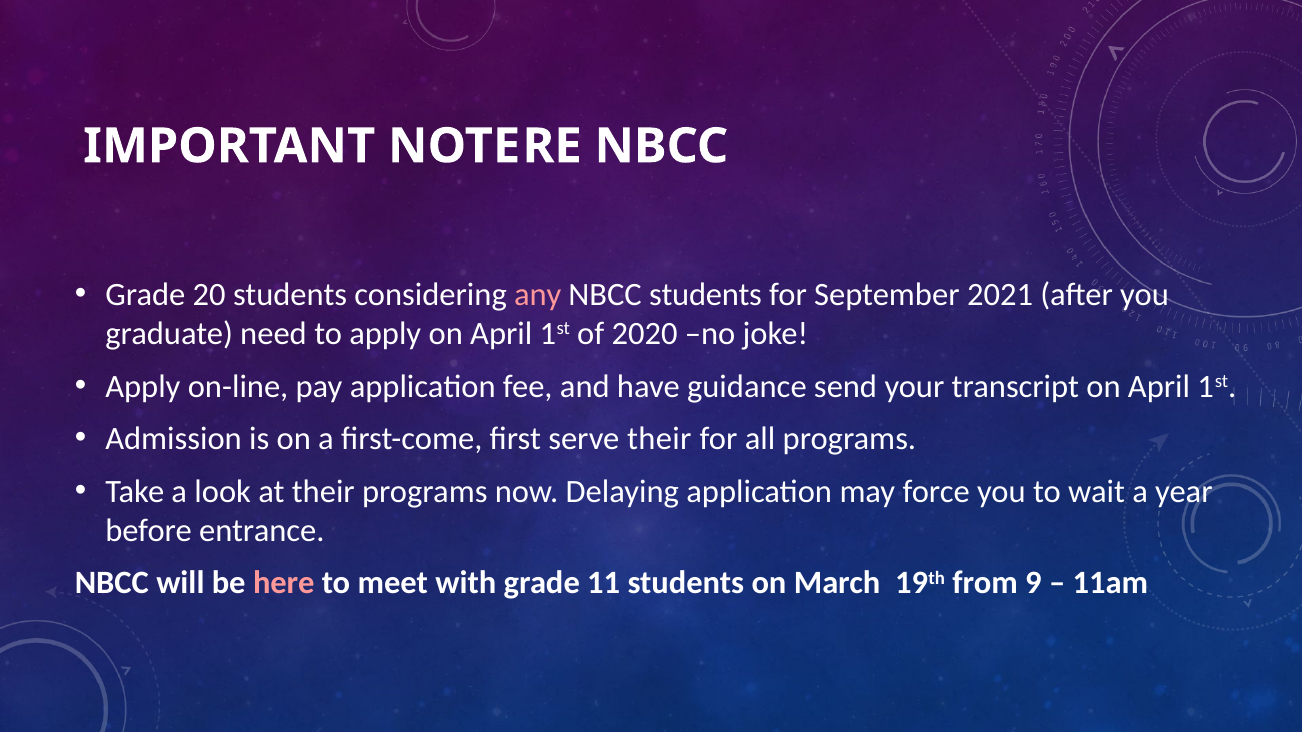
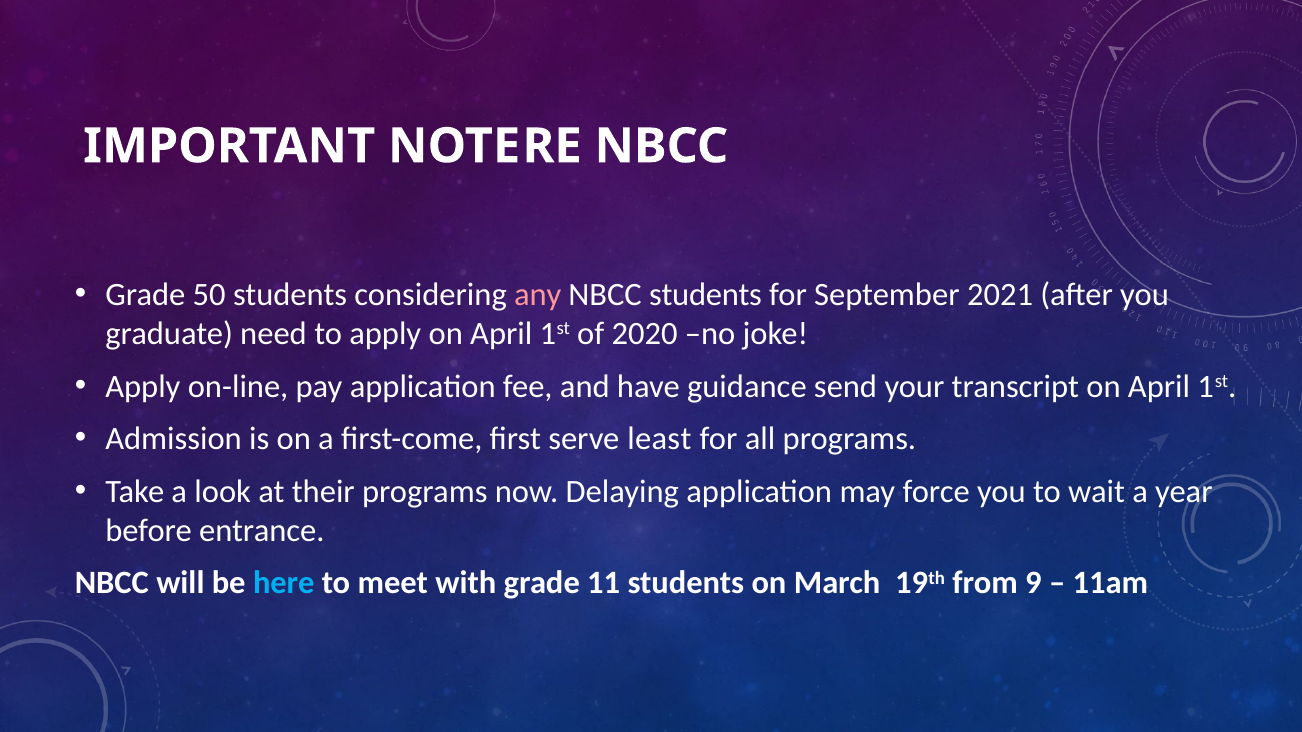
20: 20 -> 50 (209, 295)
serve their: their -> least (659, 439)
here colour: pink -> light blue (284, 584)
